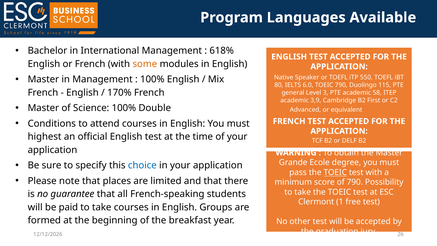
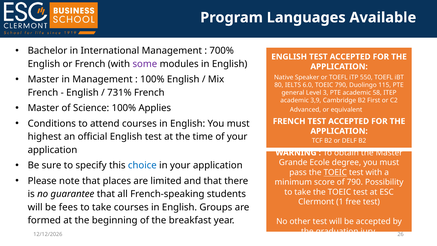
618%: 618% -> 700% (222, 51)
some colour: orange -> purple (145, 64)
170%: 170% -> 731% (119, 93)
Double: Double -> Applies (155, 108)
paid: paid -> fees (68, 207)
